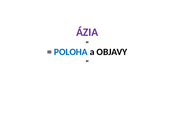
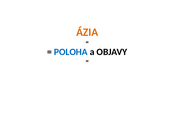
ÁZIA colour: purple -> orange (87, 32)
